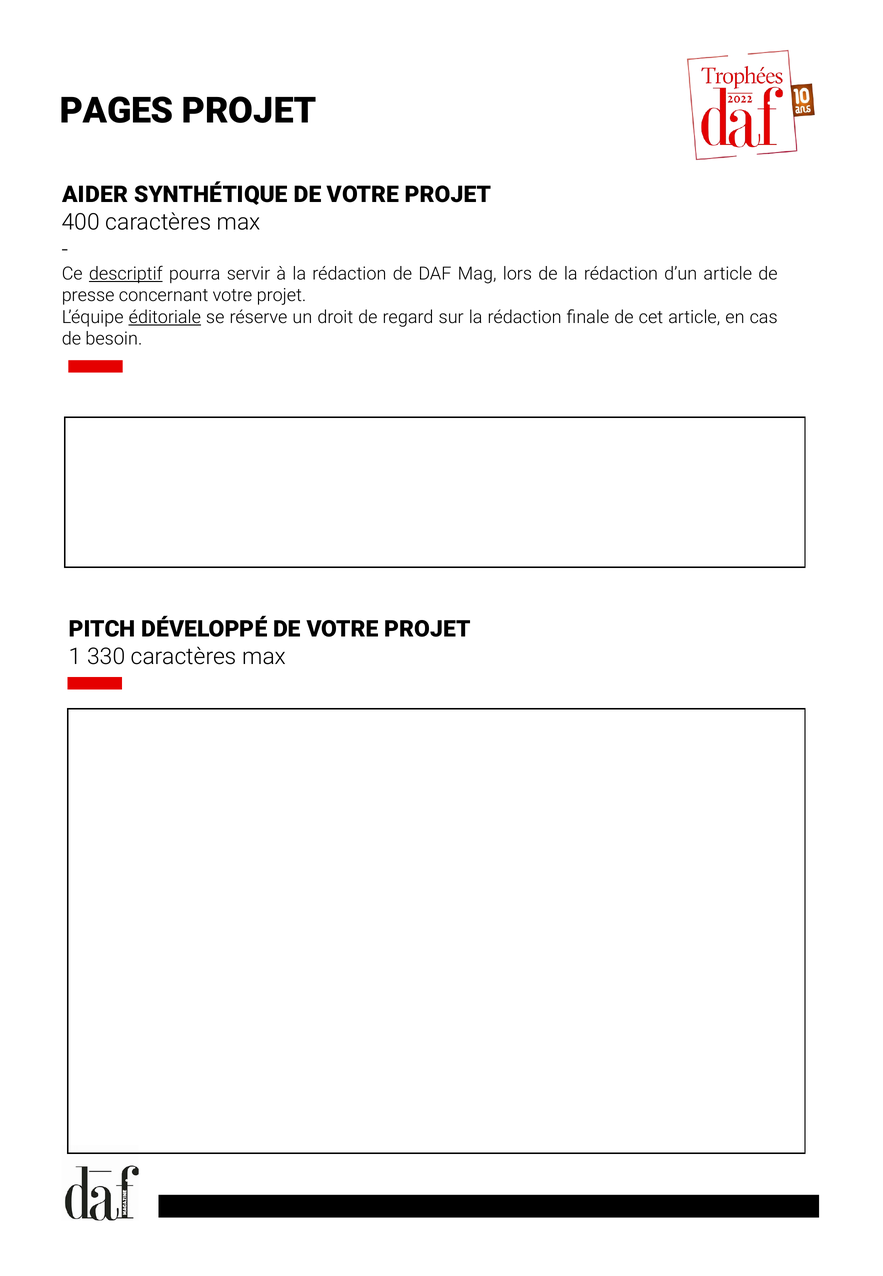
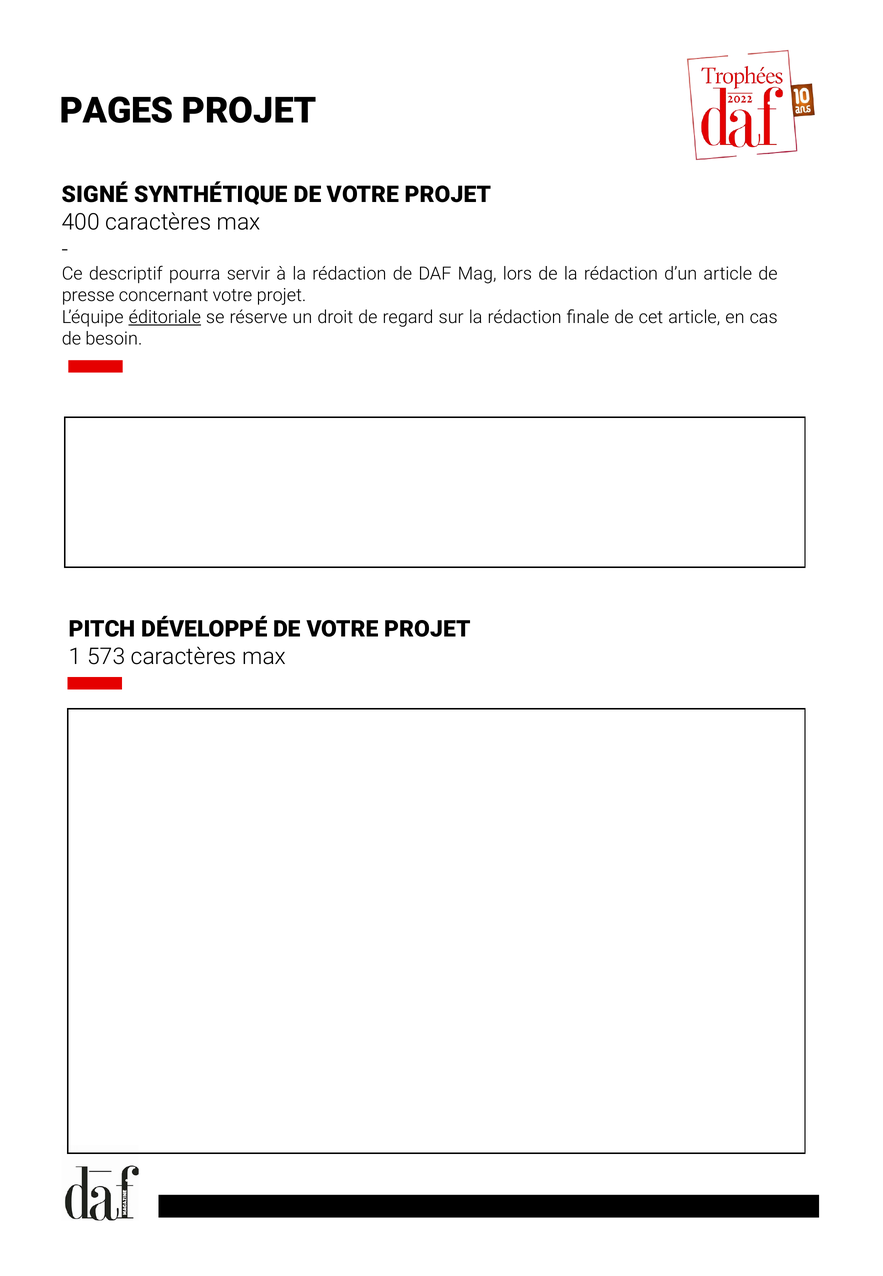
AIDER: AIDER -> SIGNÉ (95, 195)
descriptif underline: present -> none (126, 274)
330: 330 -> 573 (106, 656)
